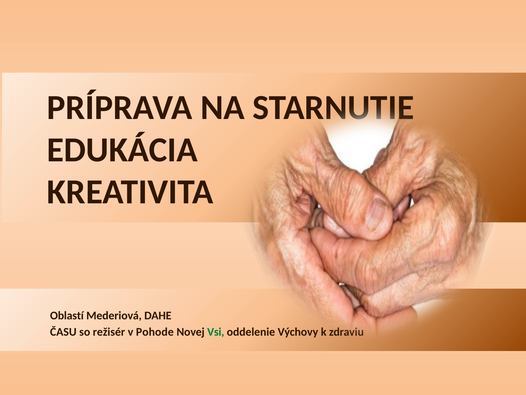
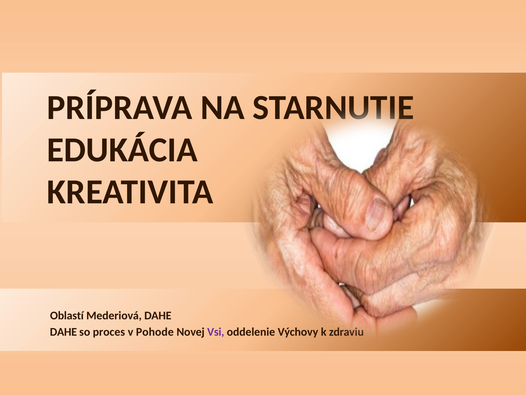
ČASU: ČASU -> DAHE (63, 332)
režisér: režisér -> proces (109, 332)
Vsi colour: green -> purple (216, 332)
